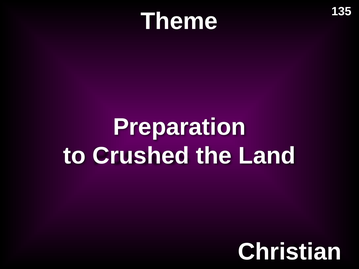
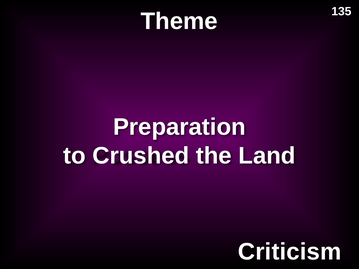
Christian: Christian -> Criticism (290, 252)
